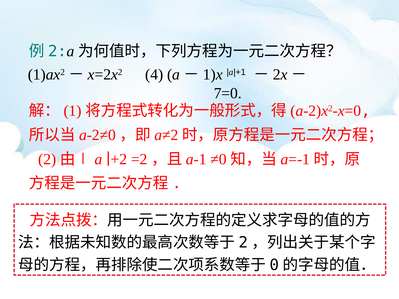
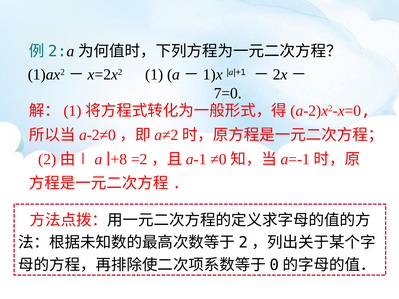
4: 4 -> 1 (154, 75)
+2: +2 -> +8 (119, 159)
